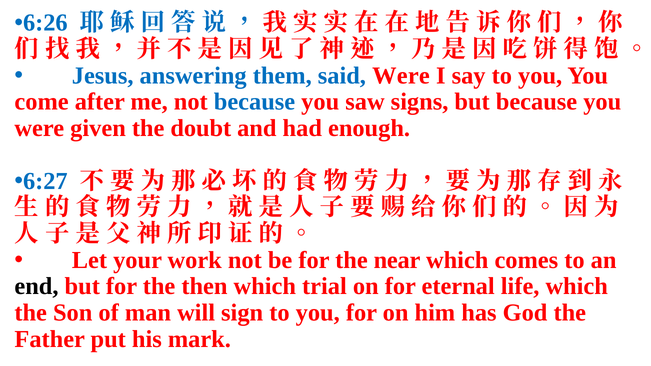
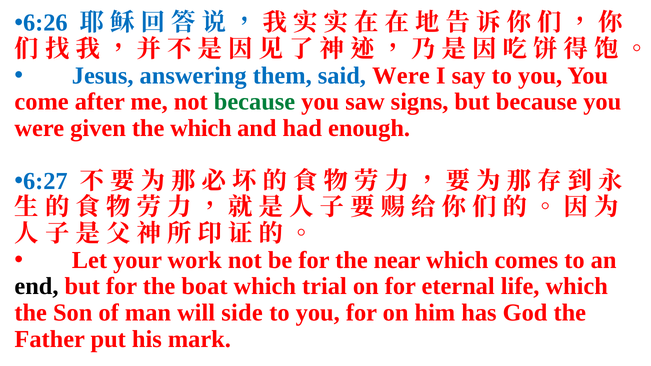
because colour: blue -> green (254, 102)
the doubt: doubt -> which (201, 128)
then: then -> boat (204, 287)
sign: sign -> side (242, 313)
